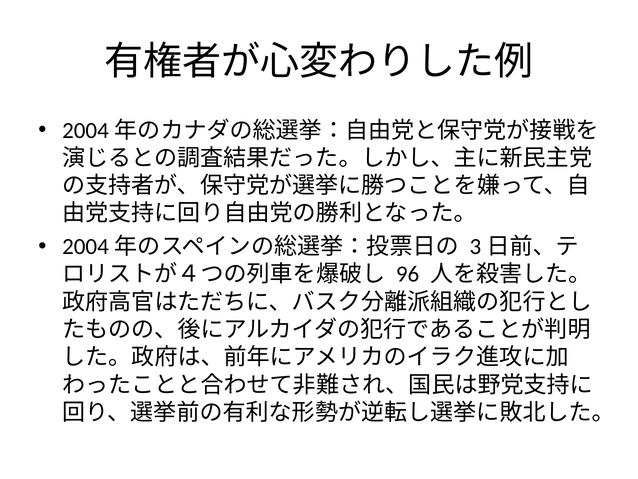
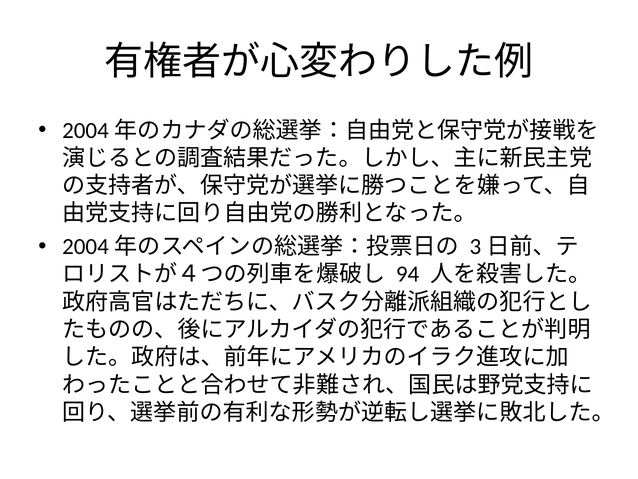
96: 96 -> 94 (408, 274)
